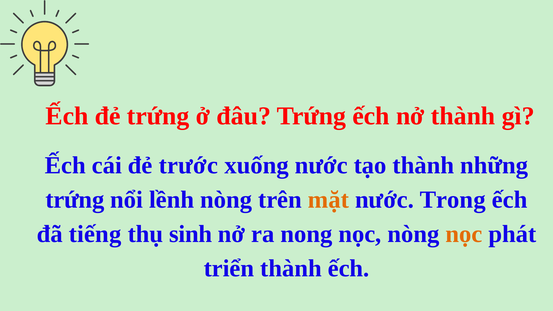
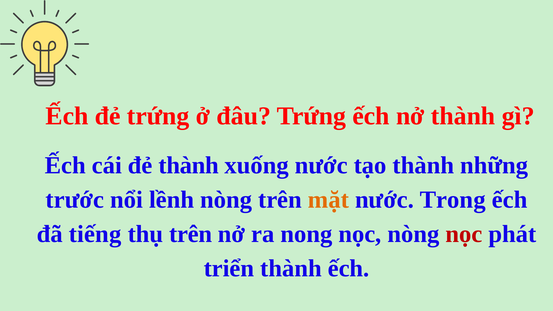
đẻ trước: trước -> thành (189, 165)
trứng: trứng -> trước (75, 200)
thụ sinh: sinh -> trên (191, 234)
nọc colour: orange -> red (464, 234)
